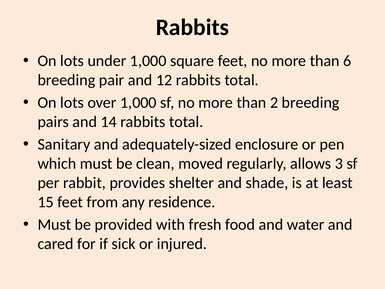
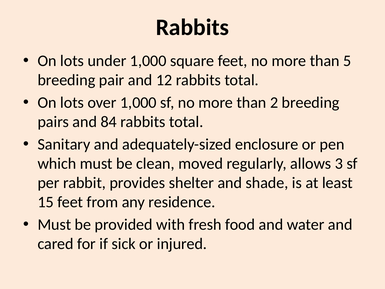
6: 6 -> 5 (347, 61)
14: 14 -> 84 (109, 122)
